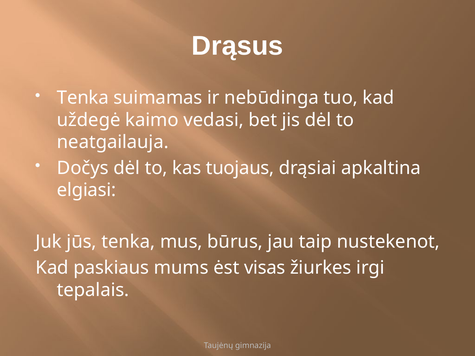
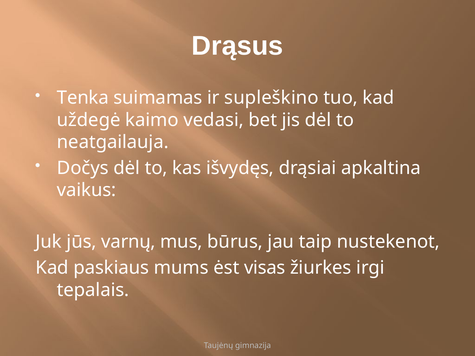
nebūdinga: nebūdinga -> supleškino (272, 98)
tuojaus: tuojaus -> išvydęs (240, 168)
elgiasi: elgiasi -> vaikus (87, 190)
jūs tenka: tenka -> varnų (128, 242)
